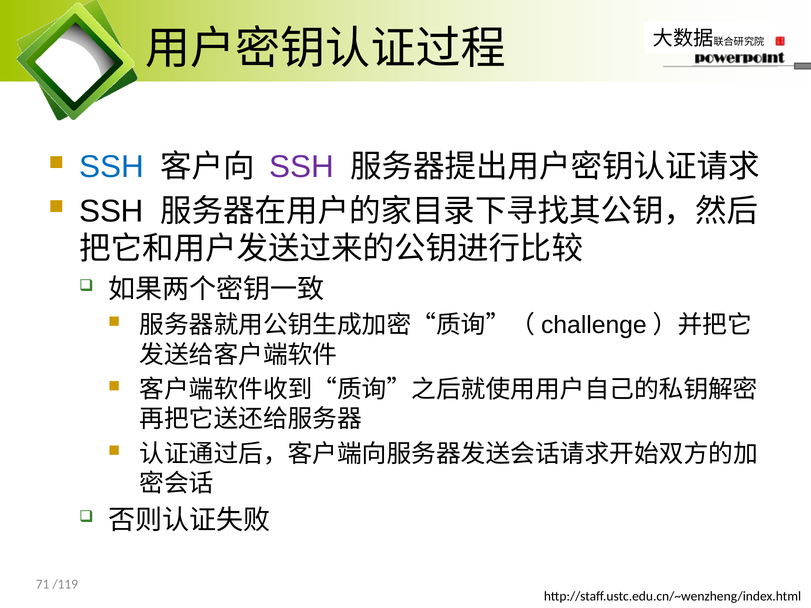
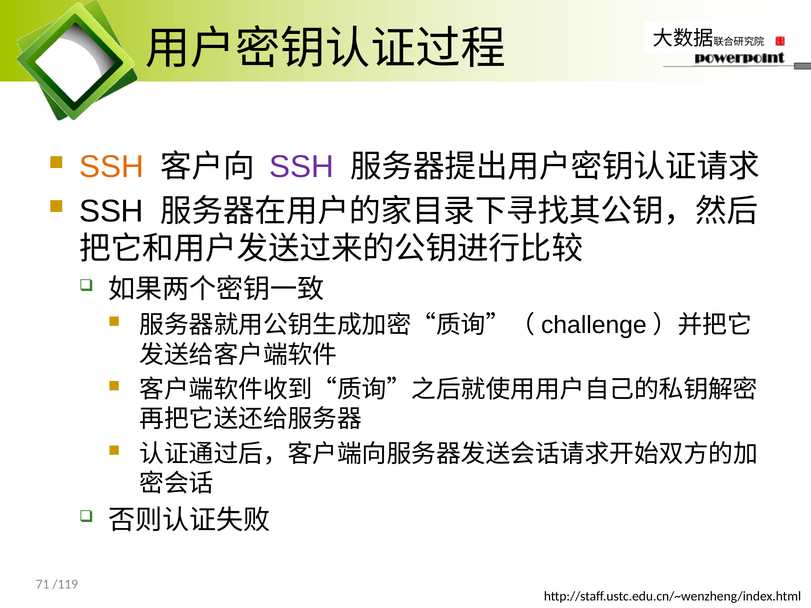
SSH colour: blue -> orange (111, 167)
